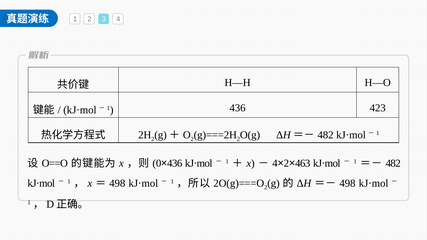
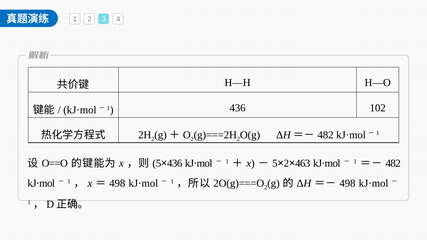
423: 423 -> 102 (378, 108)
0: 0 -> 5 (157, 163)
4: 4 -> 5 (275, 163)
